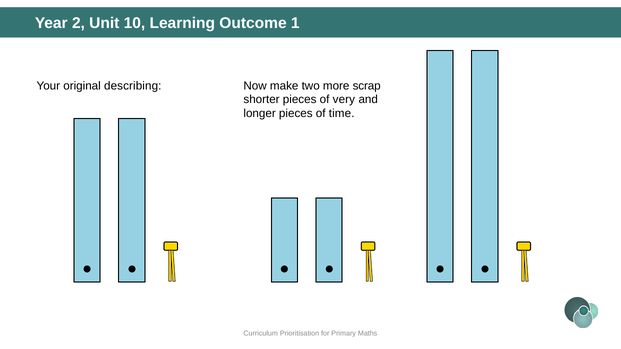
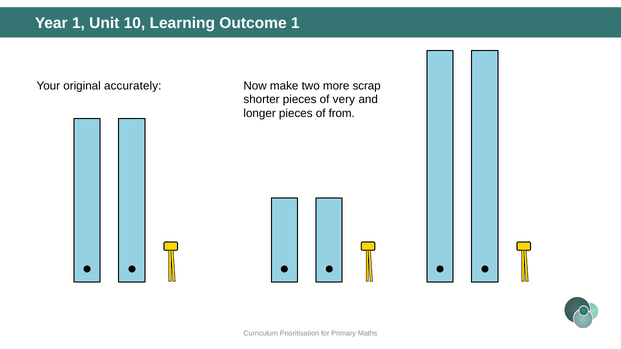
Year 2: 2 -> 1 (78, 23)
describing: describing -> accurately (133, 86)
time: time -> from (342, 114)
